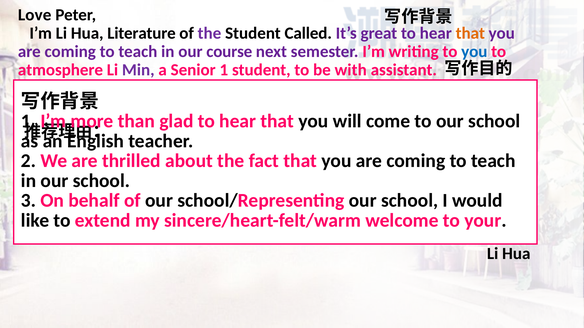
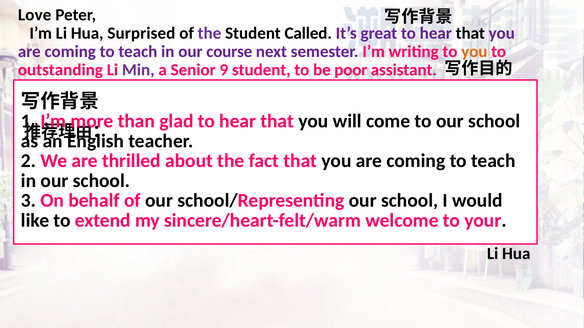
Literature: Literature -> Surprised (141, 33)
that colour: orange -> black (470, 33)
you colour: blue -> orange (474, 52)
atmosphere: atmosphere -> outstanding (60, 70)
Senior 1: 1 -> 9 (224, 70)
be with: with -> poor (351, 70)
